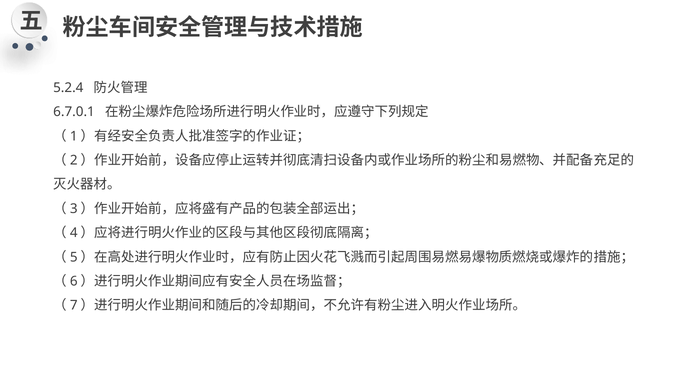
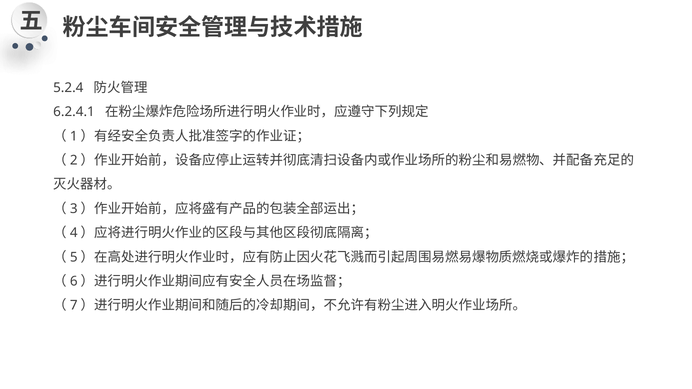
6.7.0.1: 6.7.0.1 -> 6.2.4.1 (74, 112)
